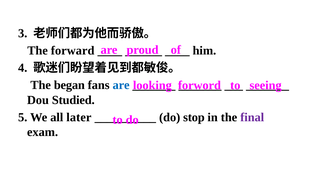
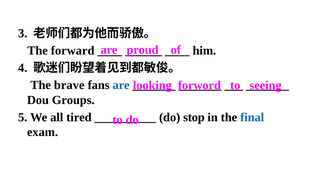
began: began -> brave (69, 85)
Studied: Studied -> Groups (73, 100)
later: later -> tired (79, 117)
final colour: purple -> blue (252, 117)
